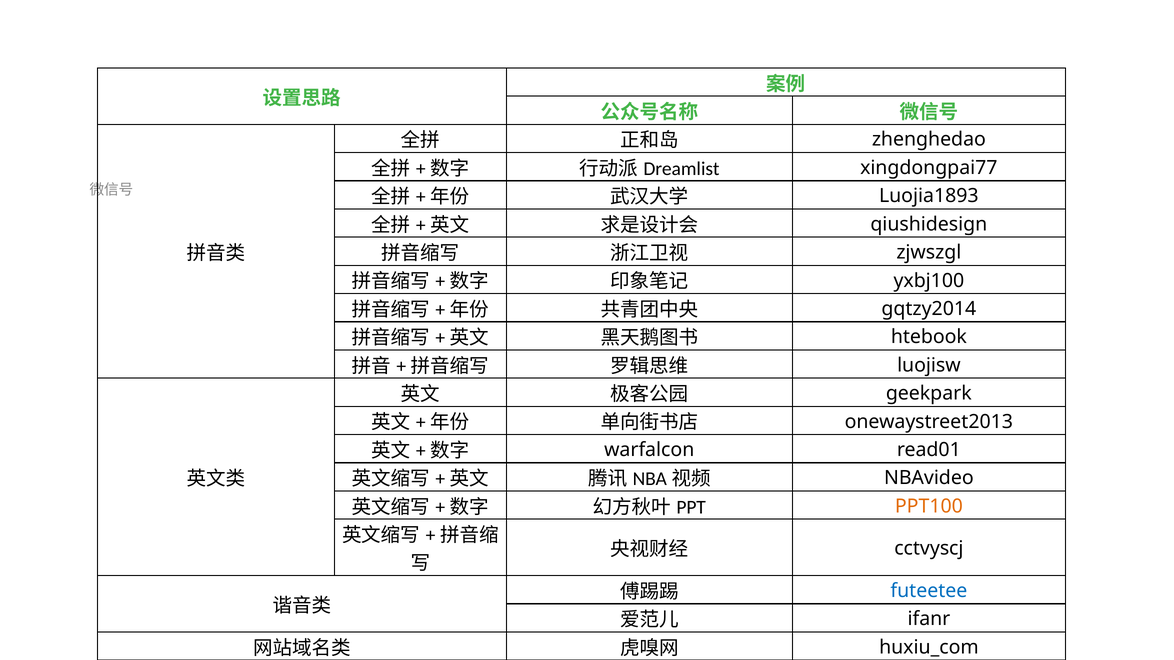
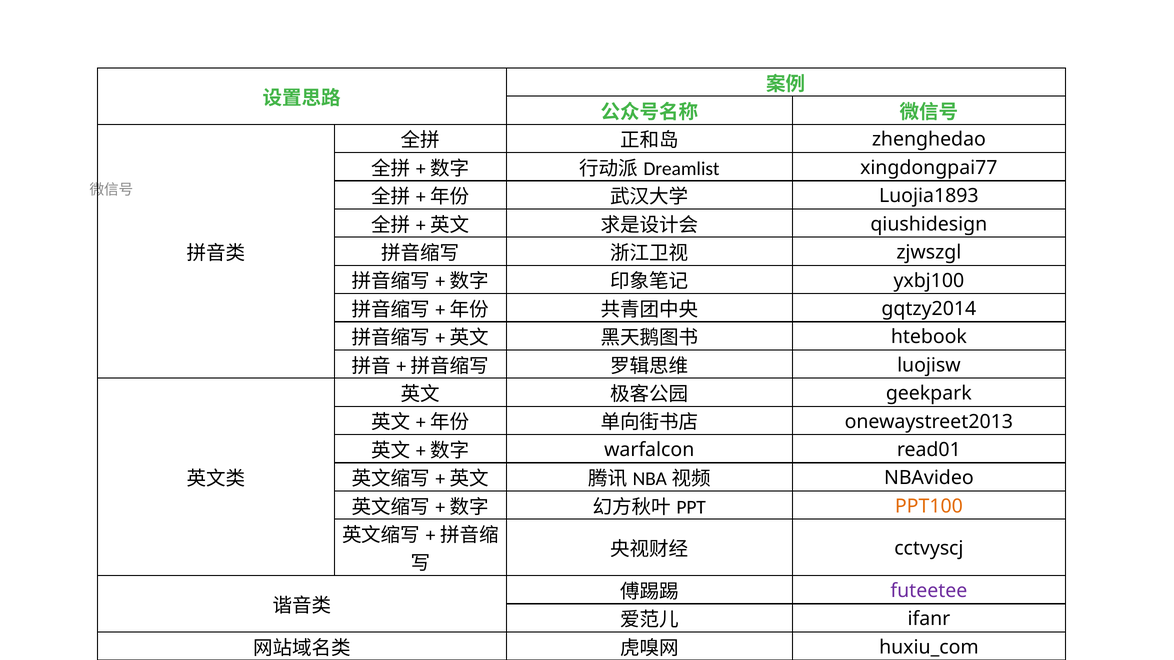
futeetee colour: blue -> purple (929, 591)
